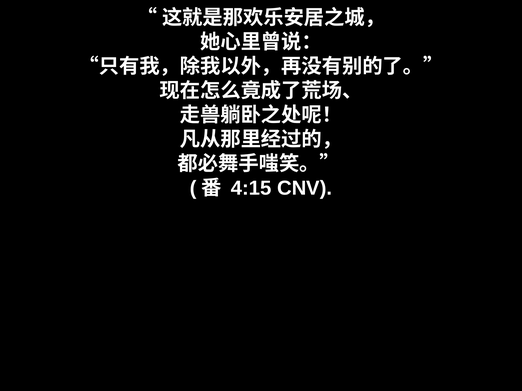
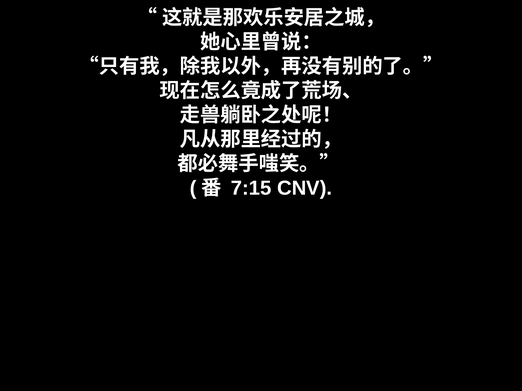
4:15: 4:15 -> 7:15 (251, 189)
